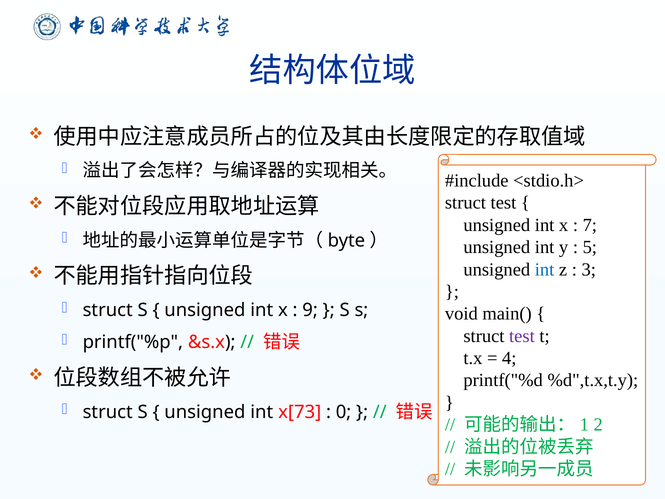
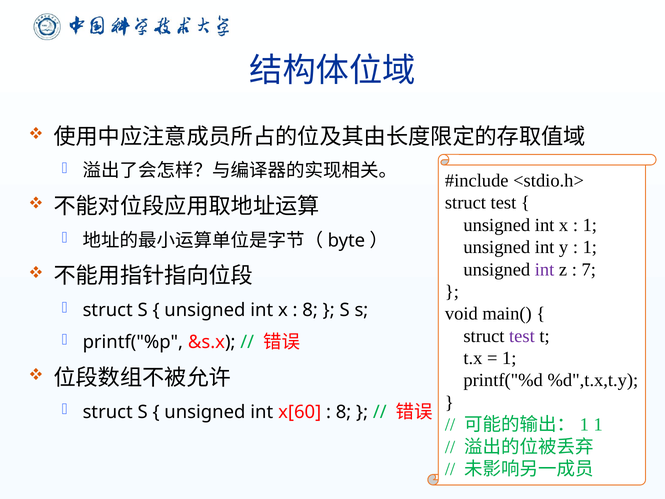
7: 7 -> 1 (590, 225)
5: 5 -> 1 (590, 247)
int colour: blue -> purple (545, 269)
3: 3 -> 7 (589, 269)
9: 9 -> 8 (310, 310)
4: 4 -> 1 (509, 358)
x[73: x[73 -> x[60 (300, 412)
0: 0 -> 8 (344, 412)
2: 2 -> 1 (598, 425)
